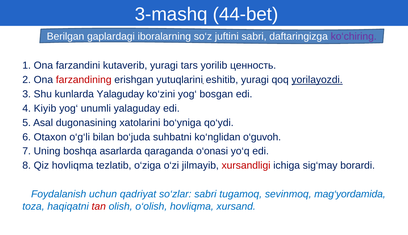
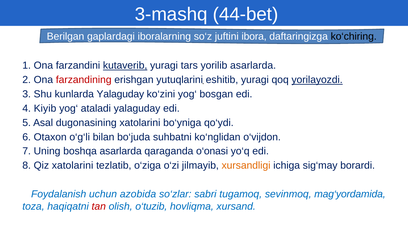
juftini sabri: sabri -> ibora (254, 37)
ko‘chiring colour: purple -> black (354, 37)
kutaverib underline: none -> present (125, 66)
yorilib ценность: ценность -> asarlarda (253, 66)
unumli: unumli -> ataladi (96, 109)
o‘guvoh: o‘guvoh -> o‘vijdon (262, 137)
Qiz hovliqma: hovliqma -> xatolarini (73, 166)
xursandligi colour: red -> orange (246, 166)
qadriyat: qadriyat -> azobida (138, 194)
o‘olish: o‘olish -> o‘tuzib (151, 207)
